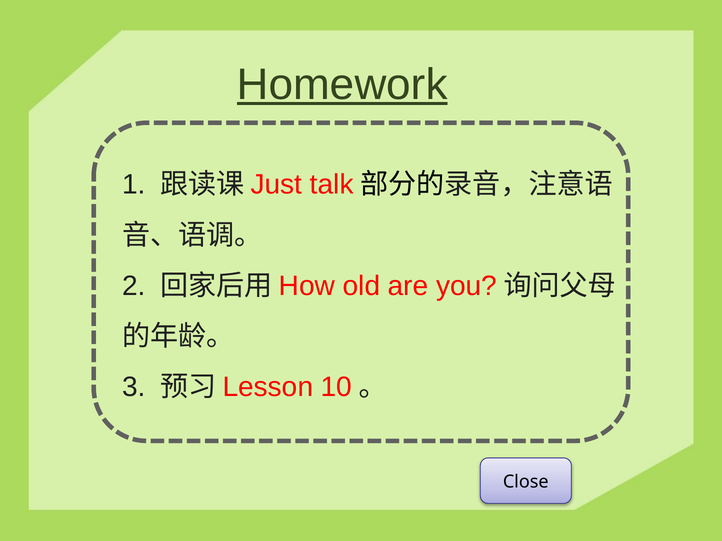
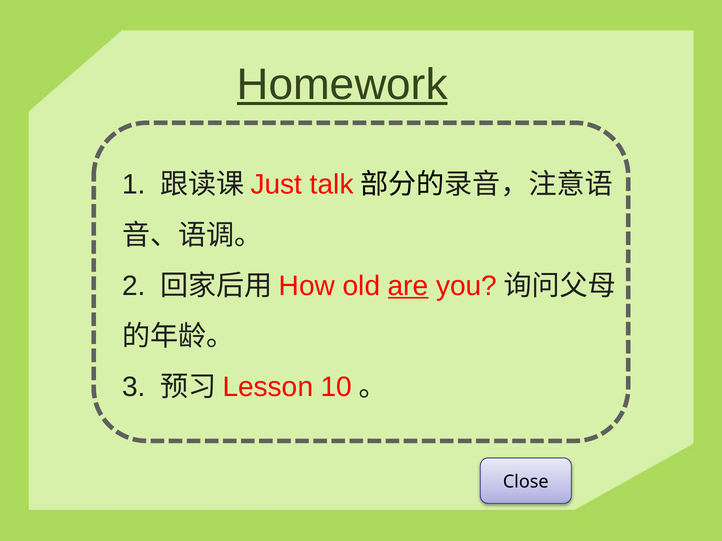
are underline: none -> present (408, 286)
